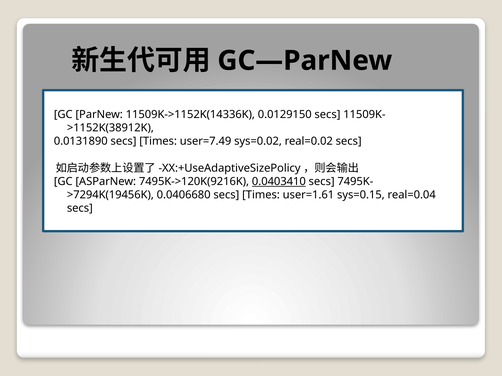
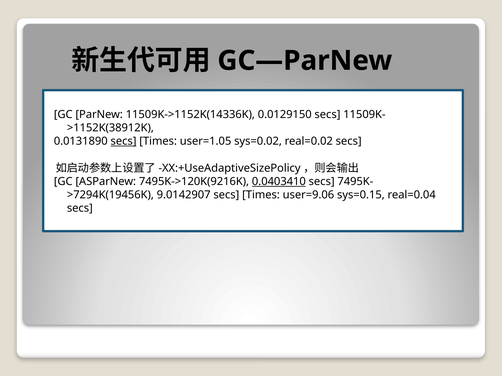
secs underline: none -> present (123, 141)
user=7.49: user=7.49 -> user=1.05 (206, 141)
0.0406680: 0.0406680 -> 9.0142907 (184, 195)
user=1.61: user=1.61 -> user=9.06 (308, 195)
